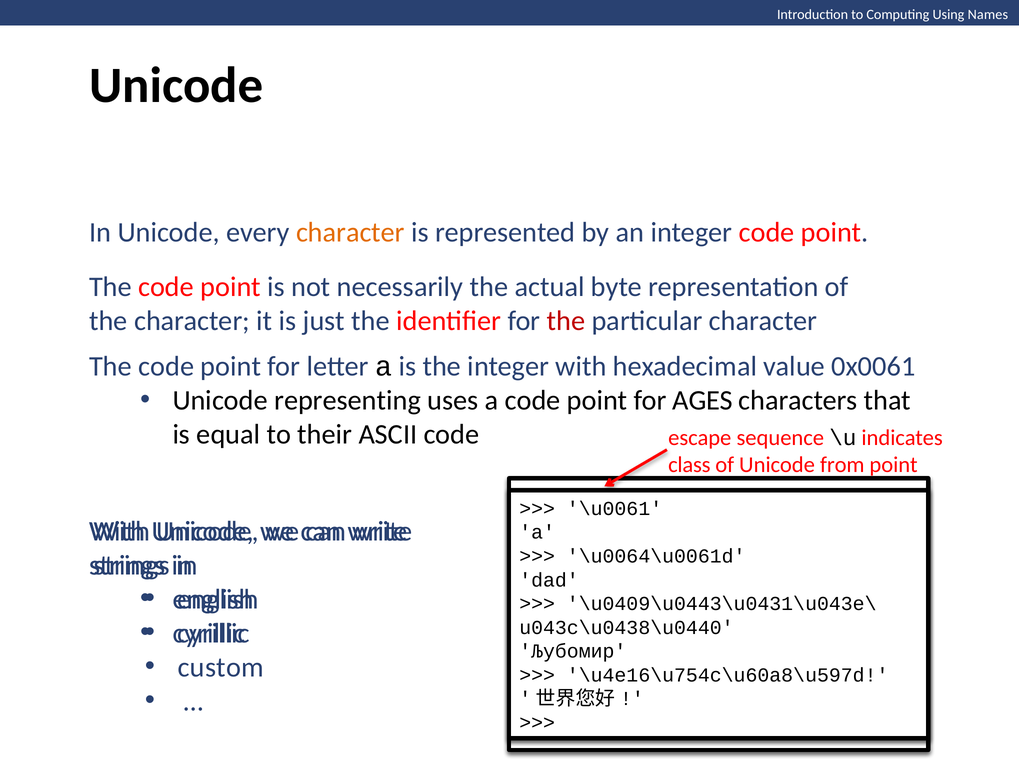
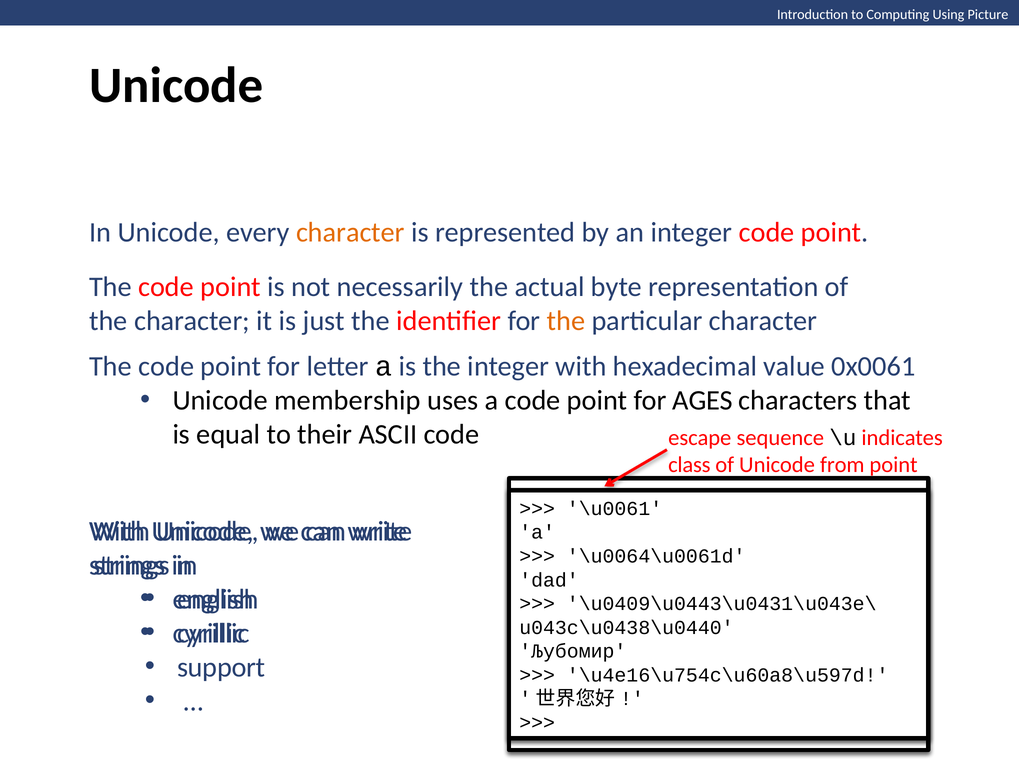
Names: Names -> Picture (988, 14)
the colour: red -> orange (566, 321)
representing: representing -> membership (347, 401)
custom: custom -> support (221, 667)
